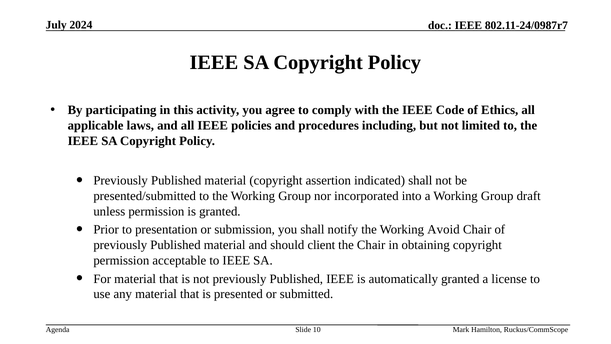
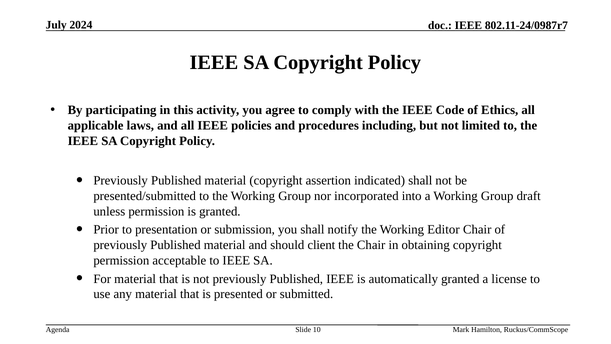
Avoid: Avoid -> Editor (444, 230)
